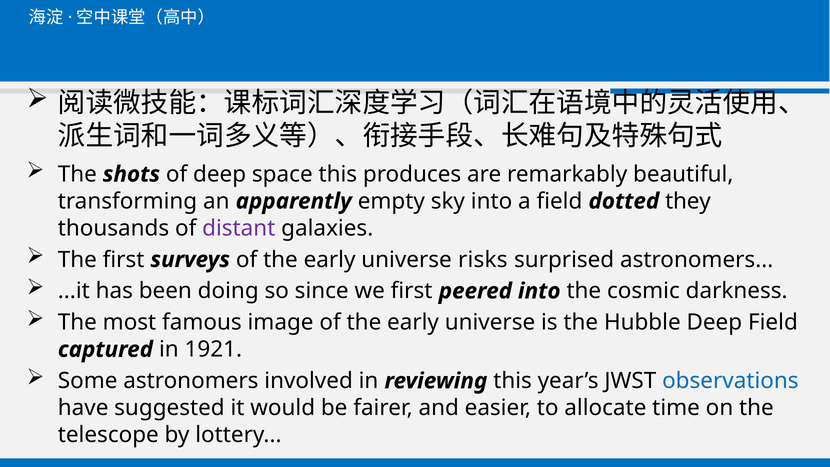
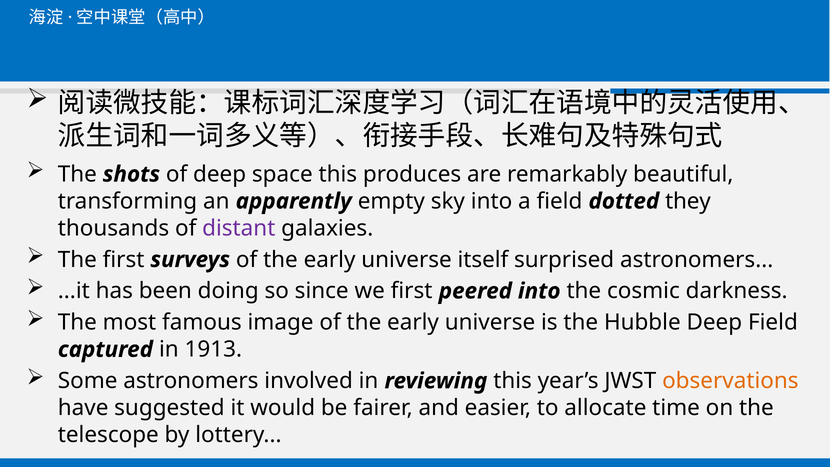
risks: risks -> itself (483, 260)
1921: 1921 -> 1913 (213, 349)
observations colour: blue -> orange (730, 381)
